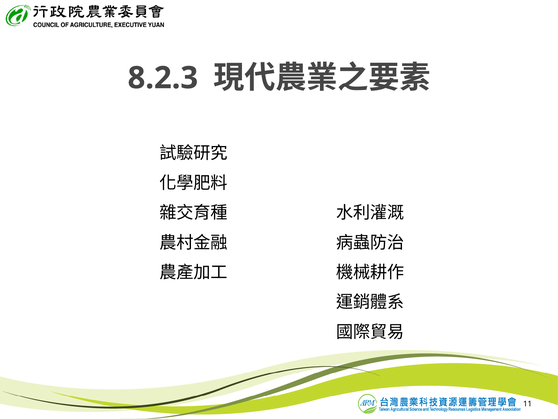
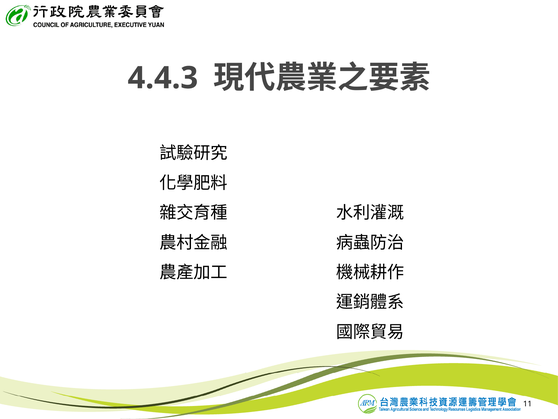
8.2.3: 8.2.3 -> 4.4.3 (163, 78)
